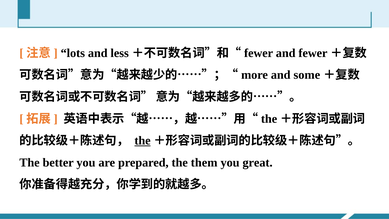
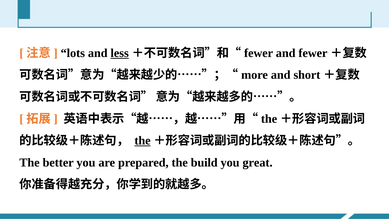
less underline: none -> present (120, 53)
some: some -> short (307, 75)
them: them -> build (204, 162)
